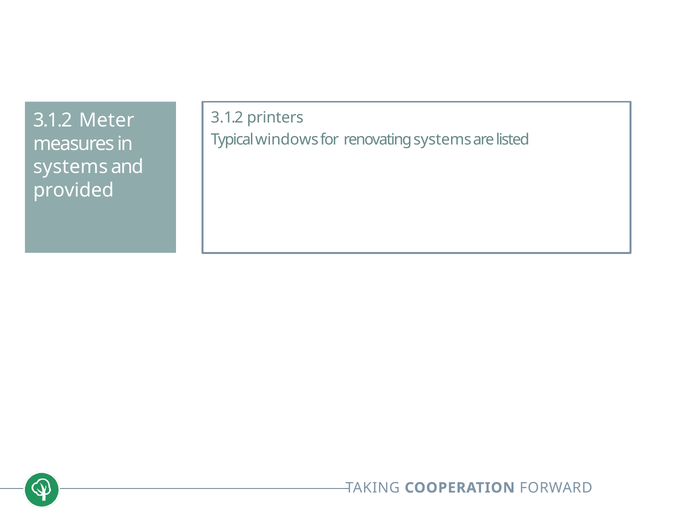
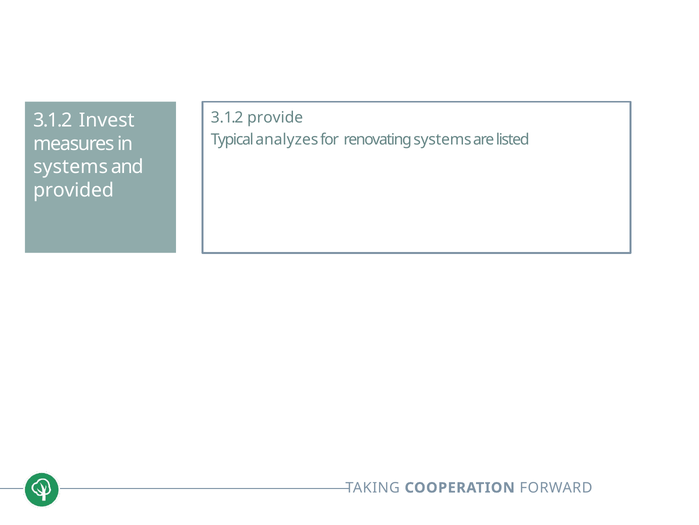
printers: printers -> provide (275, 118)
Meter: Meter -> Invest (107, 120)
windows: windows -> analyzes (287, 139)
